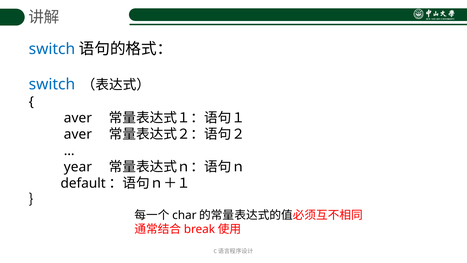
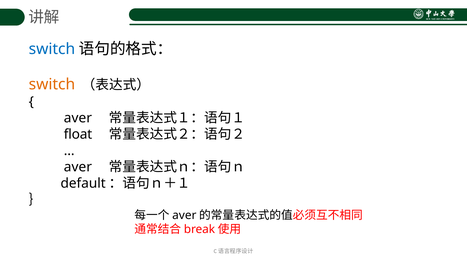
switch colour: blue -> orange (52, 84)
aver: aver -> float (78, 134)
year: year -> aver (78, 167)
char: char -> aver (184, 215)
